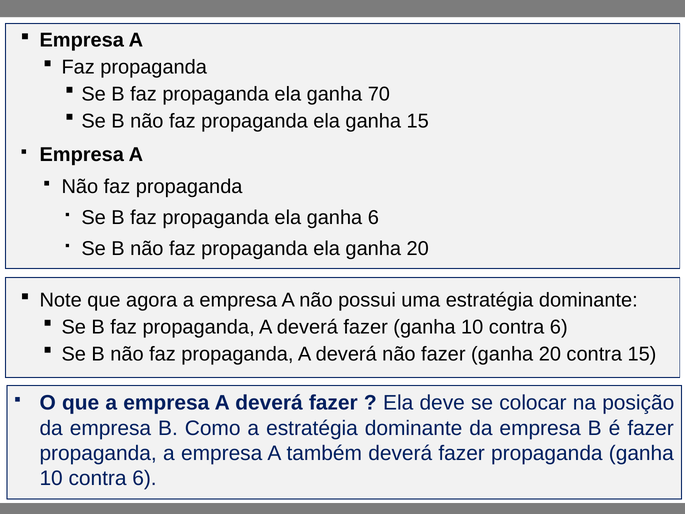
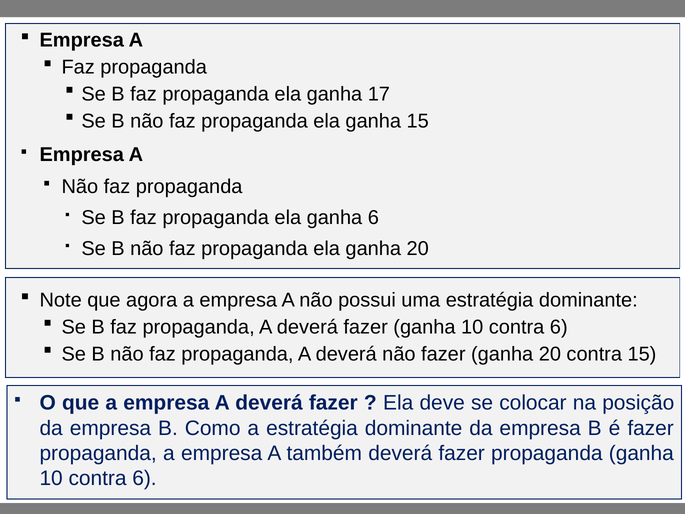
70: 70 -> 17 (379, 94)
